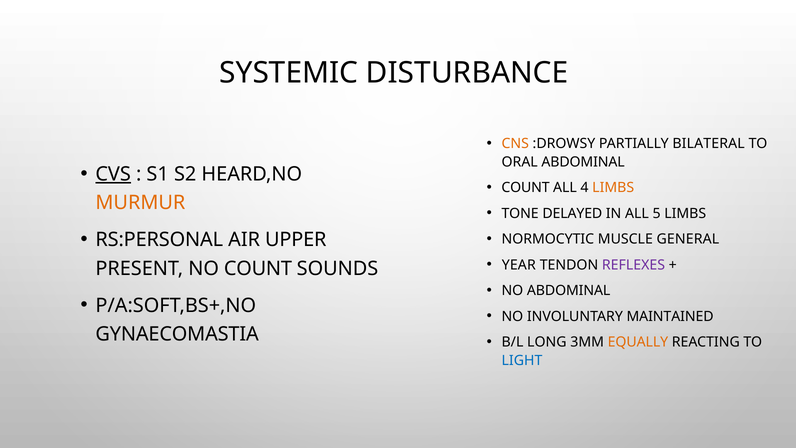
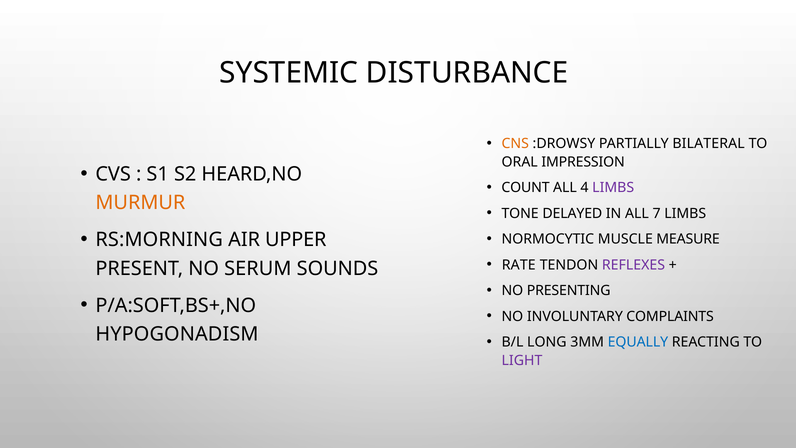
ORAL ABDOMINAL: ABDOMINAL -> IMPRESSION (583, 162)
CVS underline: present -> none (113, 174)
LIMBS colour: orange -> purple (613, 188)
5: 5 -> 7 (657, 213)
RS:PERSONAL: RS:PERSONAL -> RS:MORNING (159, 240)
GENERAL: GENERAL -> MEASURE (688, 239)
YEAR: YEAR -> RATE (519, 265)
NO COUNT: COUNT -> SERUM (258, 268)
NO ABDOMINAL: ABDOMINAL -> PRESENTING (569, 290)
MAINTAINED: MAINTAINED -> COMPLAINTS (670, 316)
GYNAECOMASTIA: GYNAECOMASTIA -> HYPOGONADISM (177, 334)
EQUALLY colour: orange -> blue (638, 342)
LIGHT colour: blue -> purple (522, 360)
